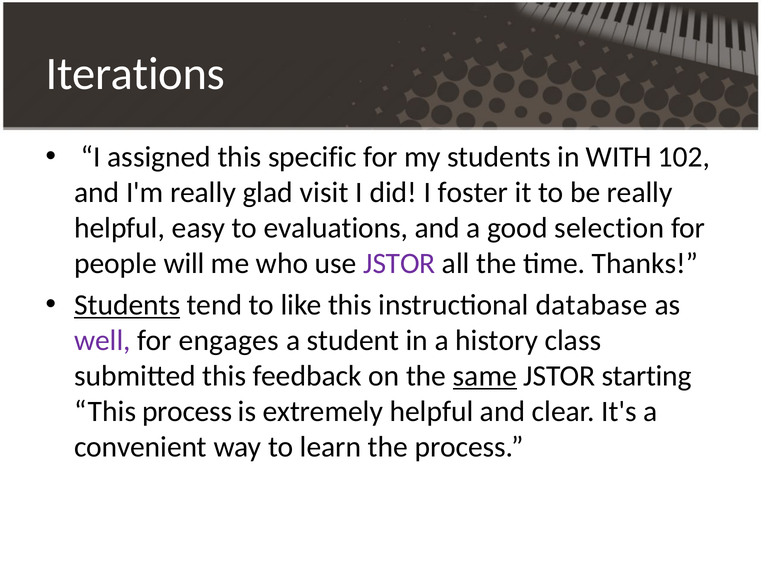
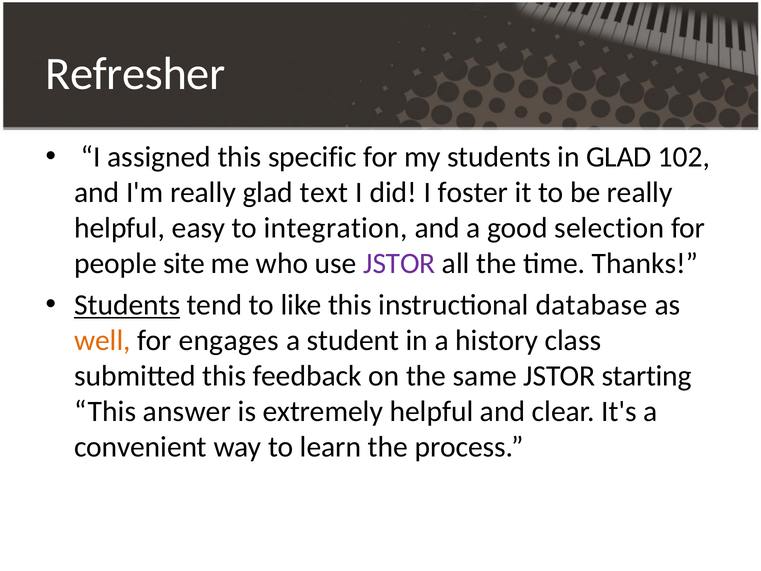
Iterations: Iterations -> Refresher (135, 74)
in WITH: WITH -> GLAD (619, 157)
visit: visit -> text (324, 192)
evaluations: evaluations -> integration (336, 228)
will: will -> site (184, 263)
well colour: purple -> orange (102, 340)
same underline: present -> none (485, 376)
This process: process -> answer (187, 411)
